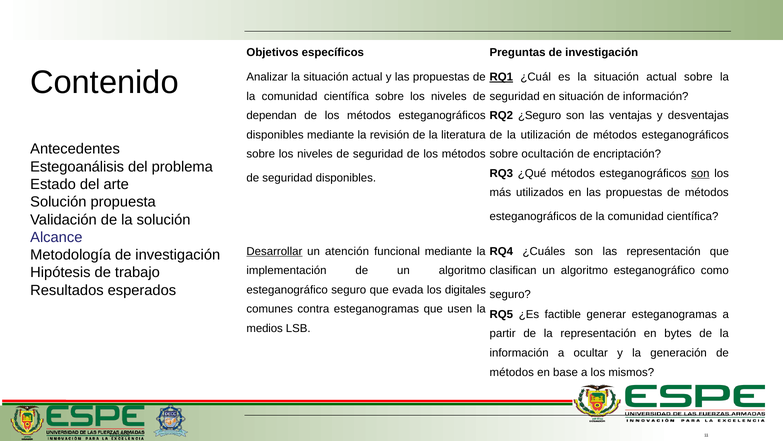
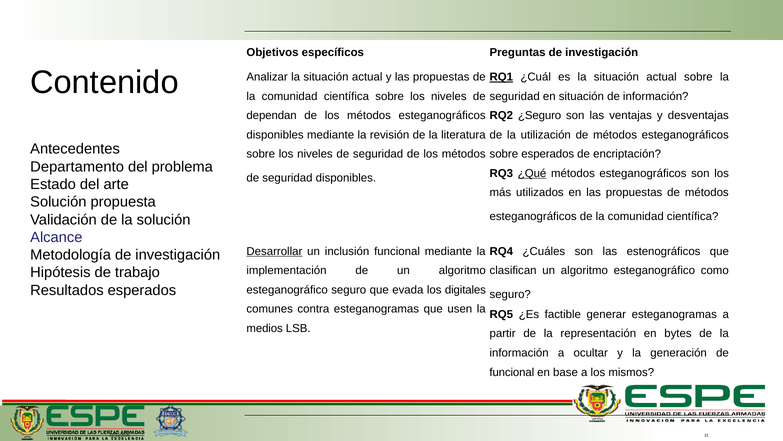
sobre ocultación: ocultación -> esperados (548, 154)
Estegoanálisis: Estegoanálisis -> Departamento (77, 167)
¿Qué underline: none -> present (532, 173)
son underline: present -> none (700, 173)
atención: atención -> inclusión (347, 251)
las representación: representación -> estenográficos (664, 251)
métodos: métodos -> funcional (512, 372)
